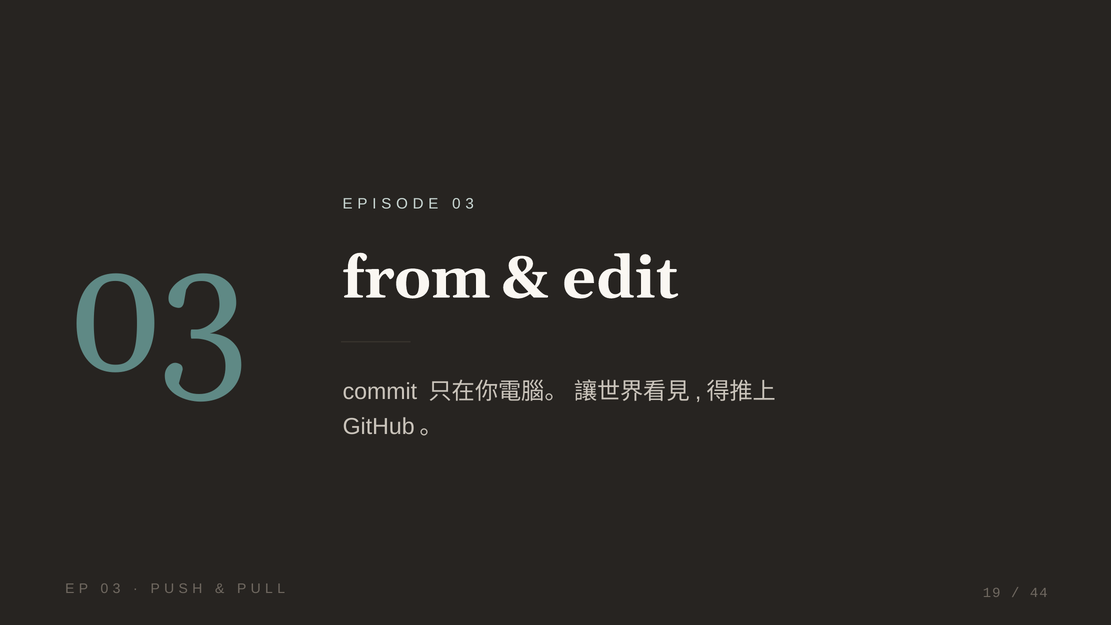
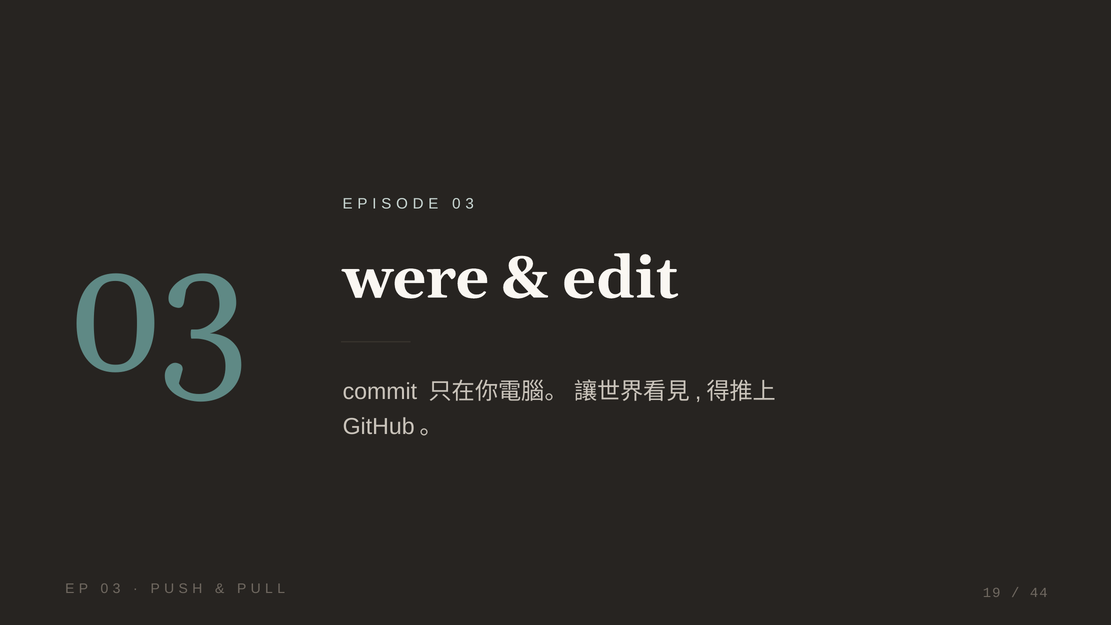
from: from -> were (416, 278)
